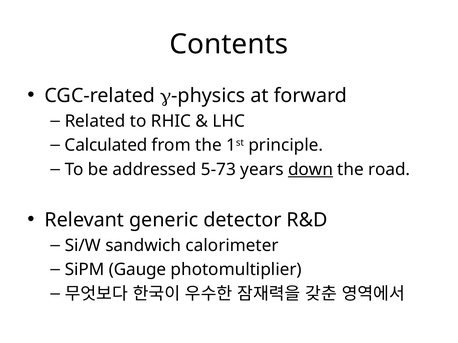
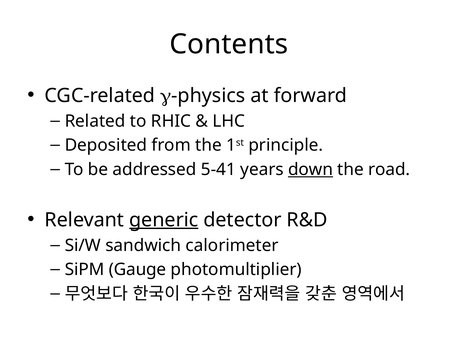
Calculated: Calculated -> Deposited (106, 145)
5-73: 5-73 -> 5-41 (218, 170)
generic underline: none -> present (164, 220)
